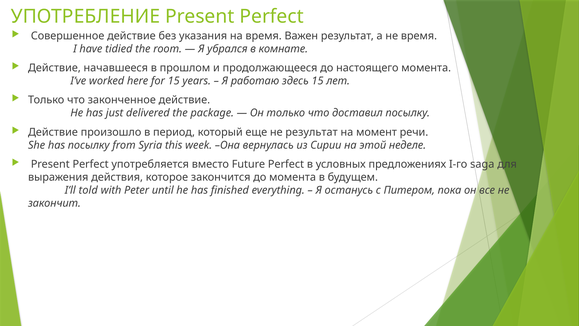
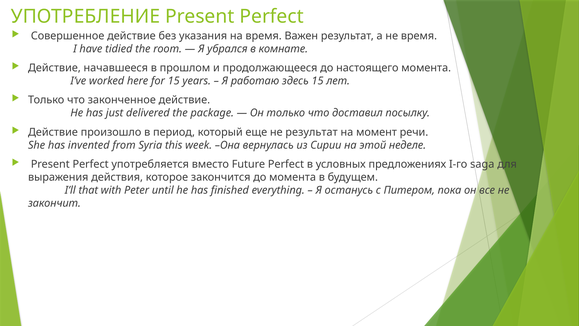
has посылку: посылку -> invented (89, 145)
told: told -> that (88, 190)
